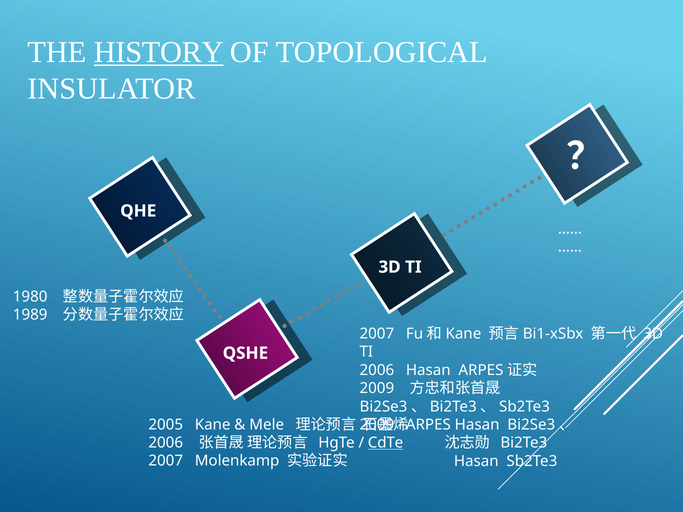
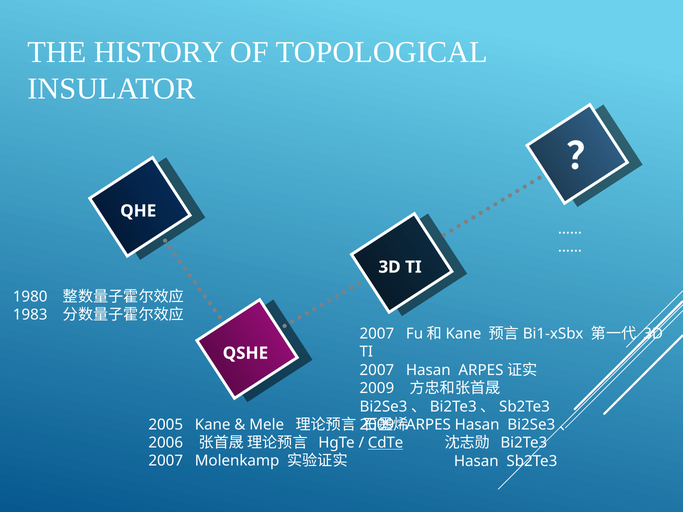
HISTORY underline: present -> none (159, 52)
1989: 1989 -> 1983 (30, 315)
2006: 2006 -> 2007 (377, 370)
